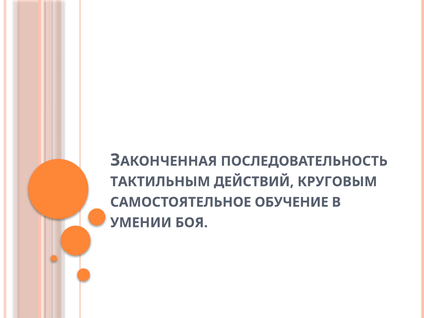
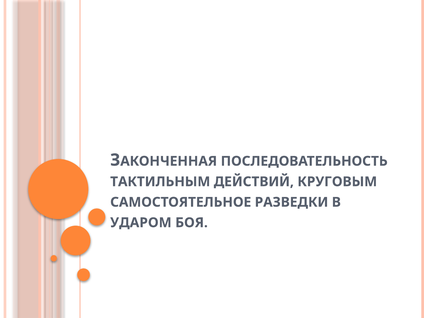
ОБУЧЕНИЕ: ОБУЧЕНИЕ -> РАЗВЕДКИ (292, 202)
УМЕНИИ: УМЕНИИ -> УДАРОМ (141, 223)
